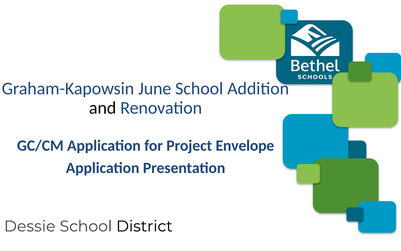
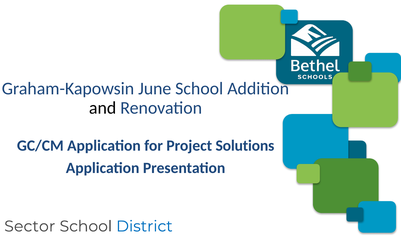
Envelope: Envelope -> Solutions (245, 145)
Dessie: Dessie -> Sector (30, 226)
District colour: black -> blue (144, 226)
